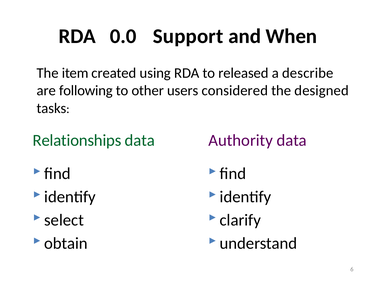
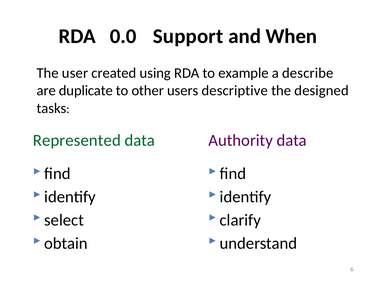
item: item -> user (75, 73)
released: released -> example (243, 73)
following: following -> duplicate (86, 91)
considered: considered -> descriptive (235, 91)
Relationships: Relationships -> Represented (77, 140)
